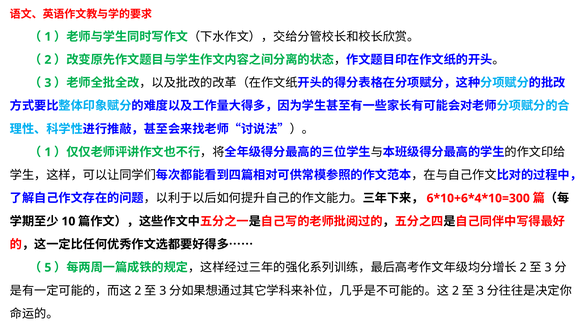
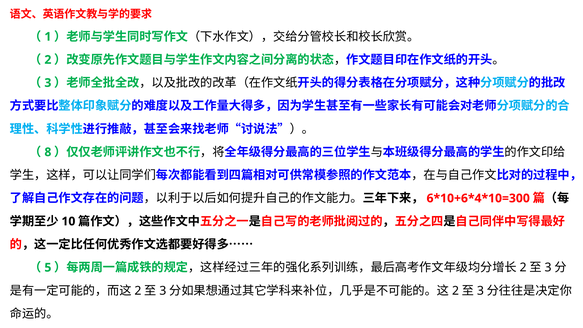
1: 1 -> 8 (48, 152)
